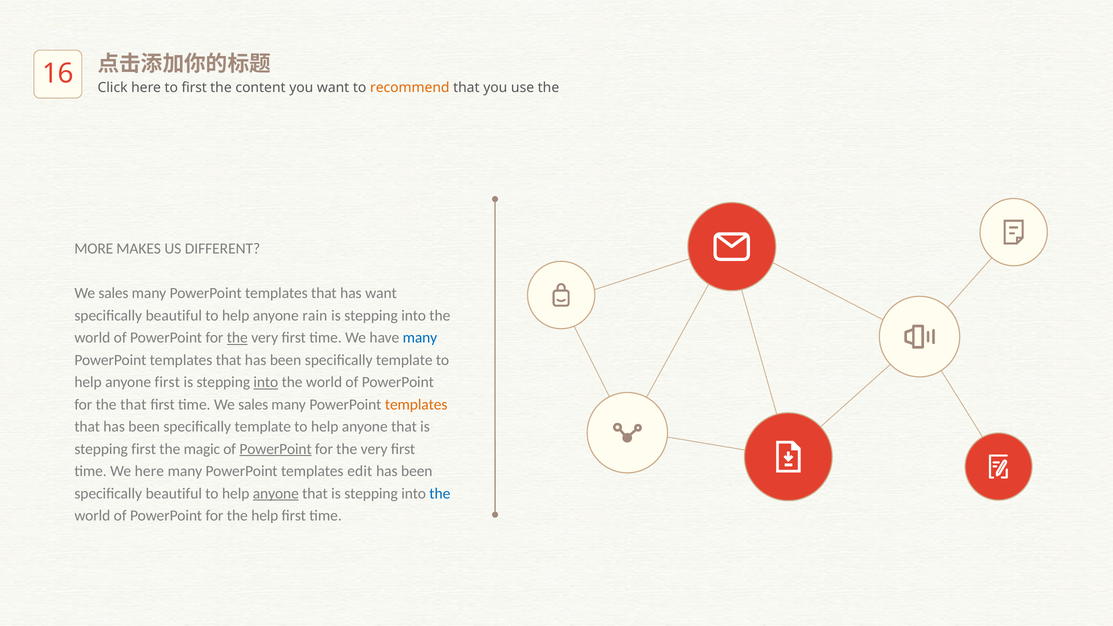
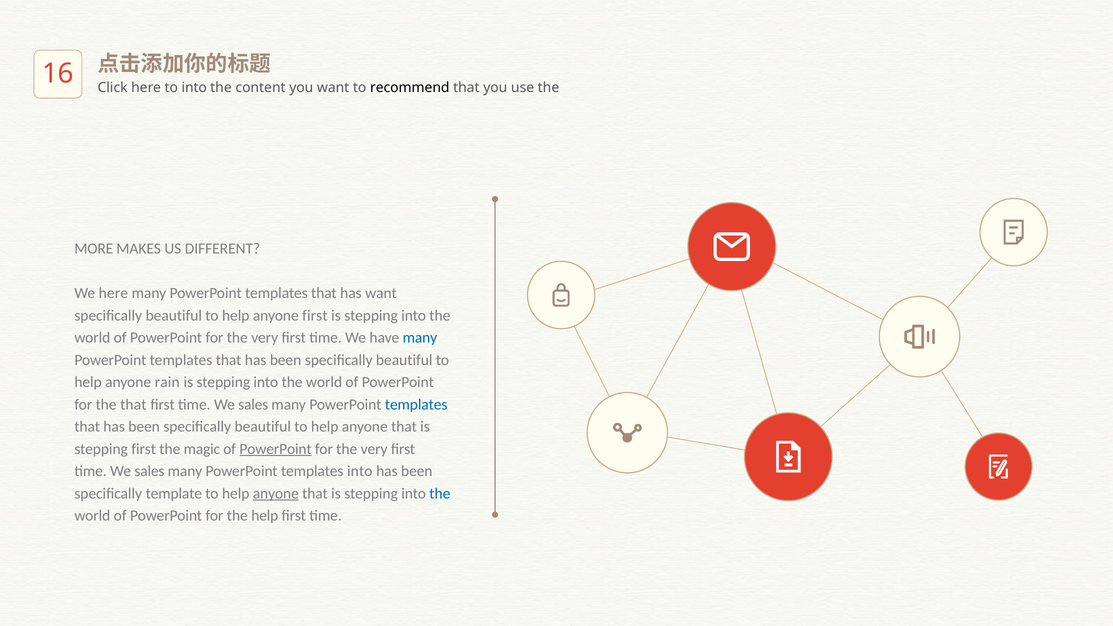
to first: first -> into (194, 88)
recommend colour: orange -> black (410, 88)
sales: sales -> here (113, 293)
anyone rain: rain -> first (315, 315)
the underline: present -> none (237, 338)
template: template -> beautiful (404, 360)
anyone first: first -> rain (167, 382)
into underline: present -> none (266, 382)
templates colour: orange -> blue (416, 404)
template: template -> beautiful (263, 427)
here: here -> sales (149, 471)
templates edit: edit -> into (360, 471)
beautiful: beautiful -> template (174, 493)
